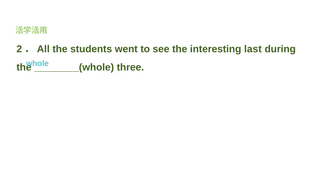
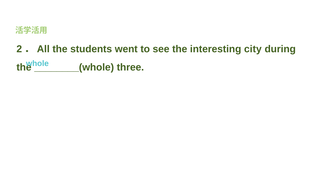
last: last -> city (253, 49)
